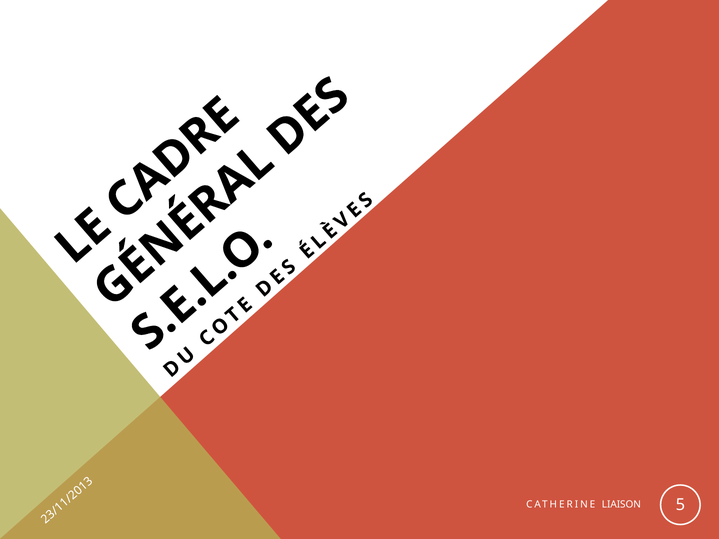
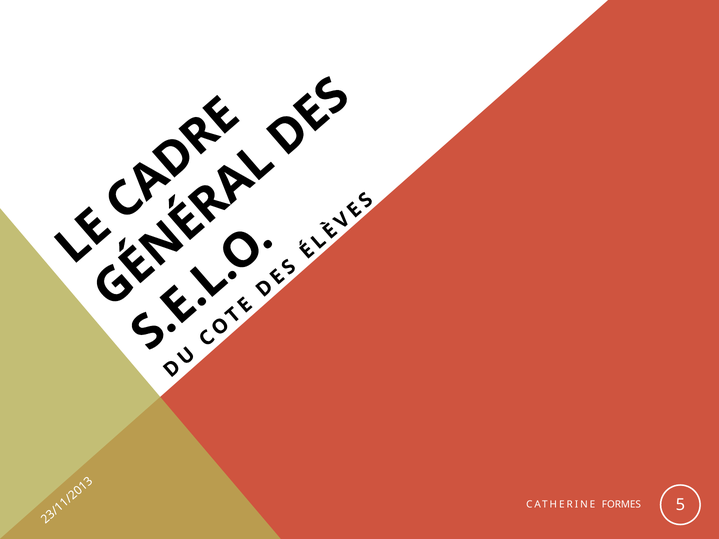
LIAISON: LIAISON -> FORMES (621, 505)
